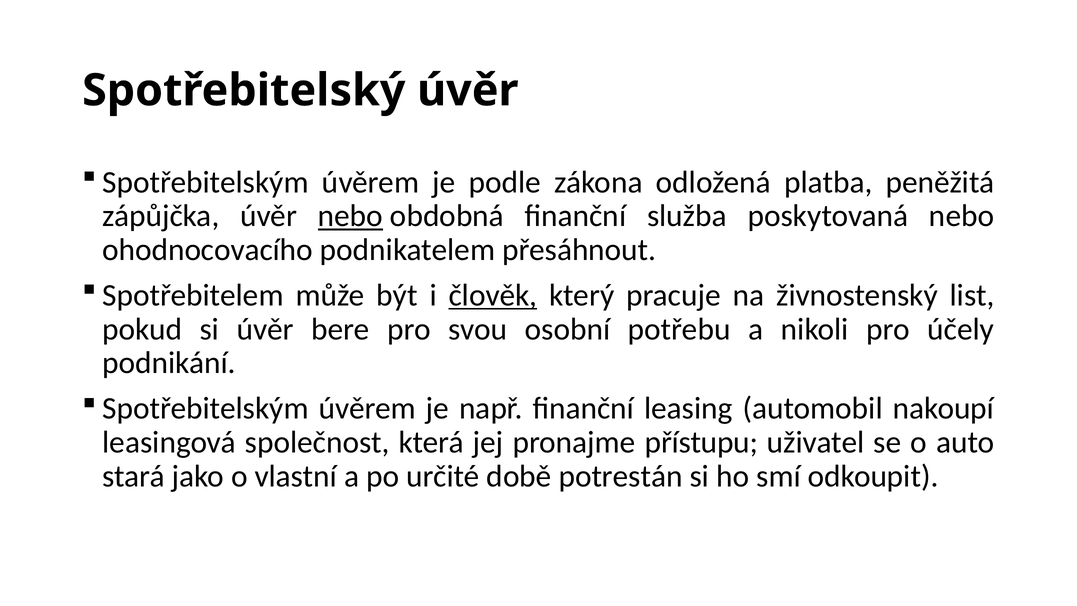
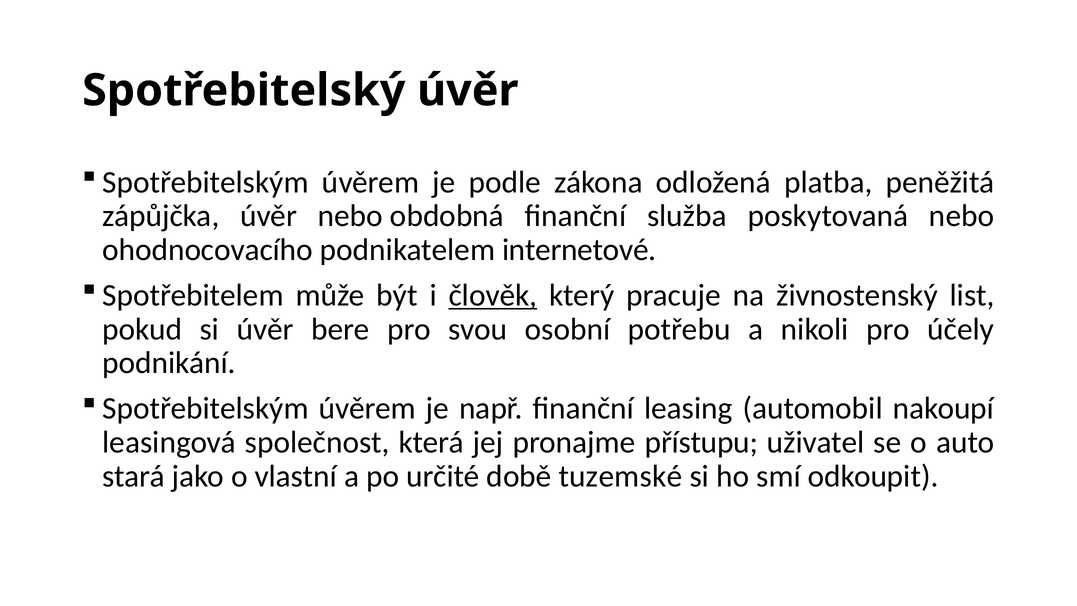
nebo underline: present -> none (350, 216)
přesáhnout: přesáhnout -> internetové (579, 250)
potrestán: potrestán -> tuzemské (620, 476)
